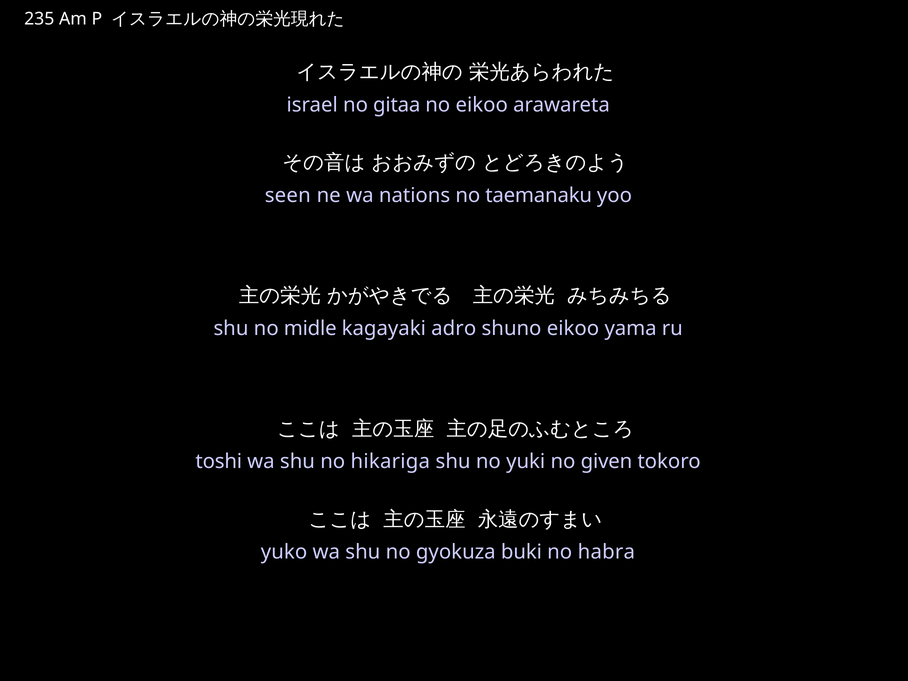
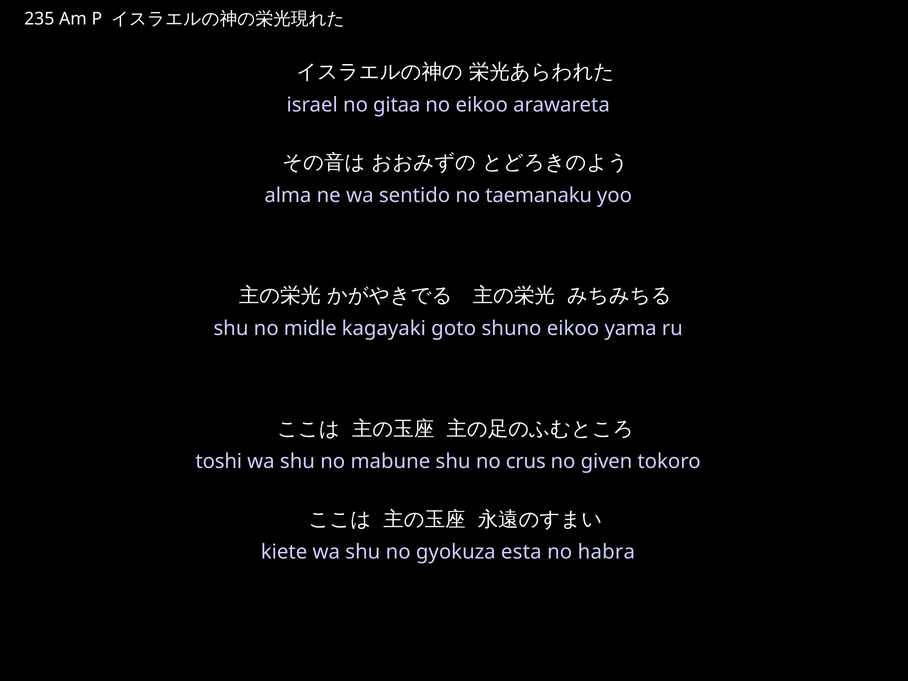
seen: seen -> alma (288, 196)
nations: nations -> sentido (415, 196)
adro: adro -> goto (454, 329)
hikariga: hikariga -> mabune (390, 462)
yuki: yuki -> crus (526, 462)
yuko: yuko -> kiete (284, 552)
buki: buki -> esta (521, 552)
